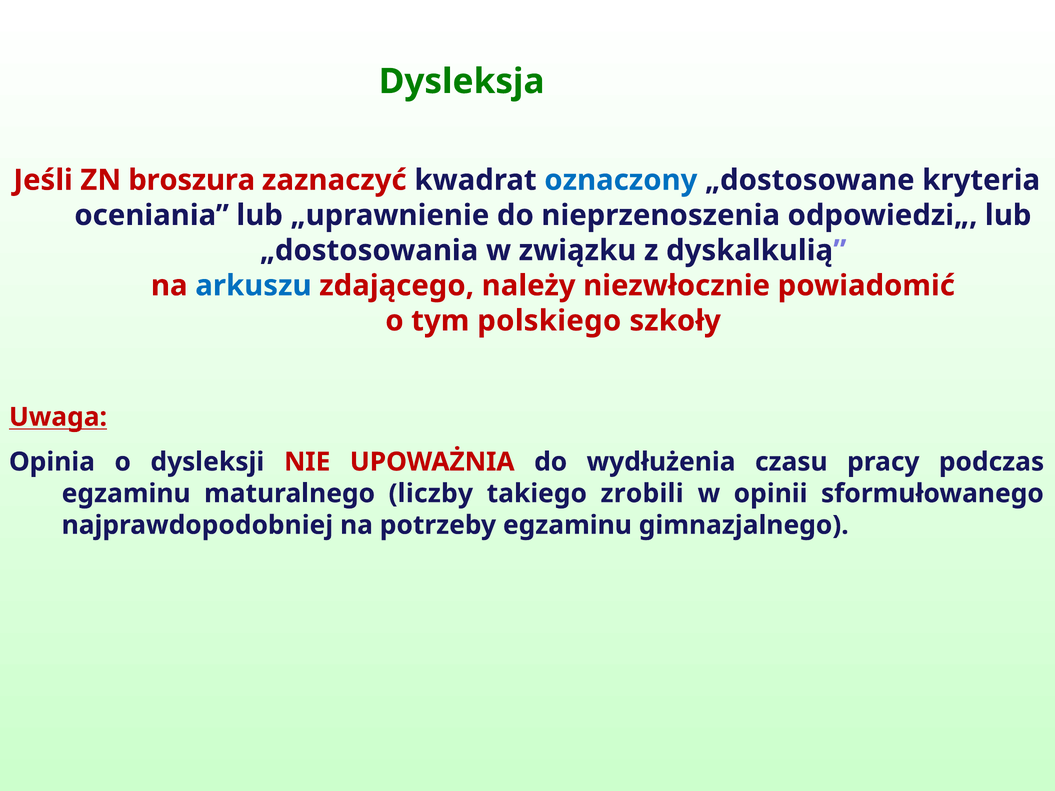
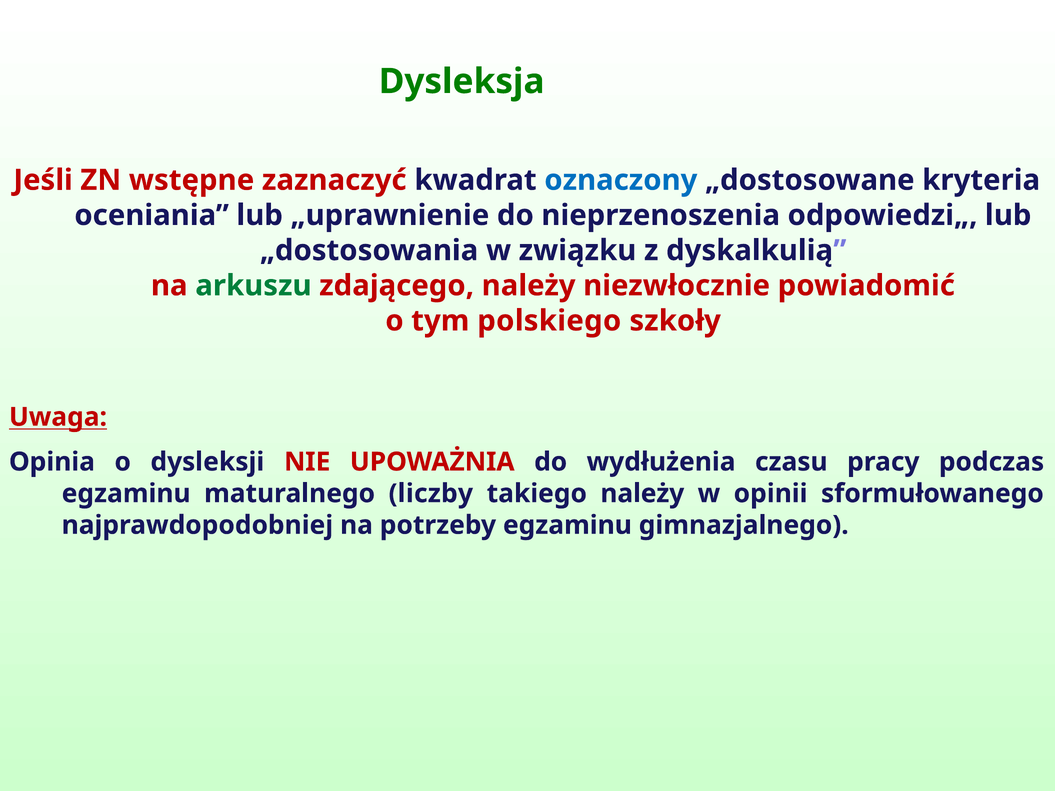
broszura: broszura -> wstępne (192, 180)
arkuszu colour: blue -> green (253, 286)
takiego zrobili: zrobili -> należy (642, 494)
